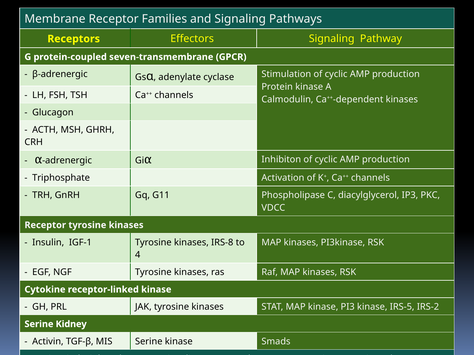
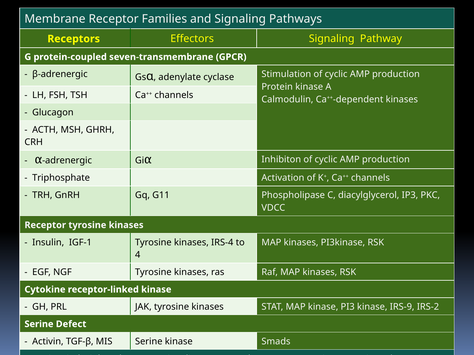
IRS-8: IRS-8 -> IRS-4 (222, 243)
IRS-5: IRS-5 -> IRS-9 (402, 307)
Kidney: Kidney -> Defect (71, 325)
